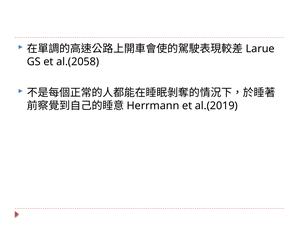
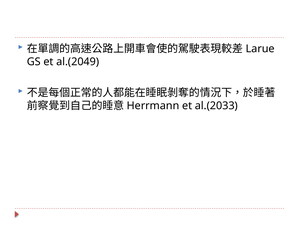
al.(2058: al.(2058 -> al.(2049 (78, 62)
al.(2019: al.(2019 -> al.(2033 (216, 105)
